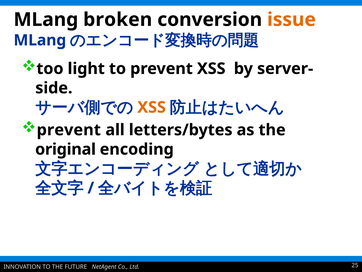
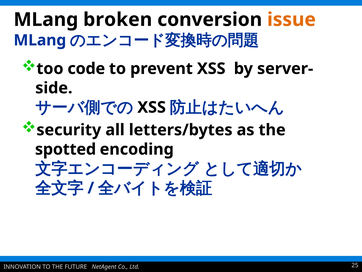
light: light -> code (86, 69)
XSS colour: orange -> black (152, 107)
prevent: prevent -> security (69, 130)
original: original -> spotted (66, 149)
